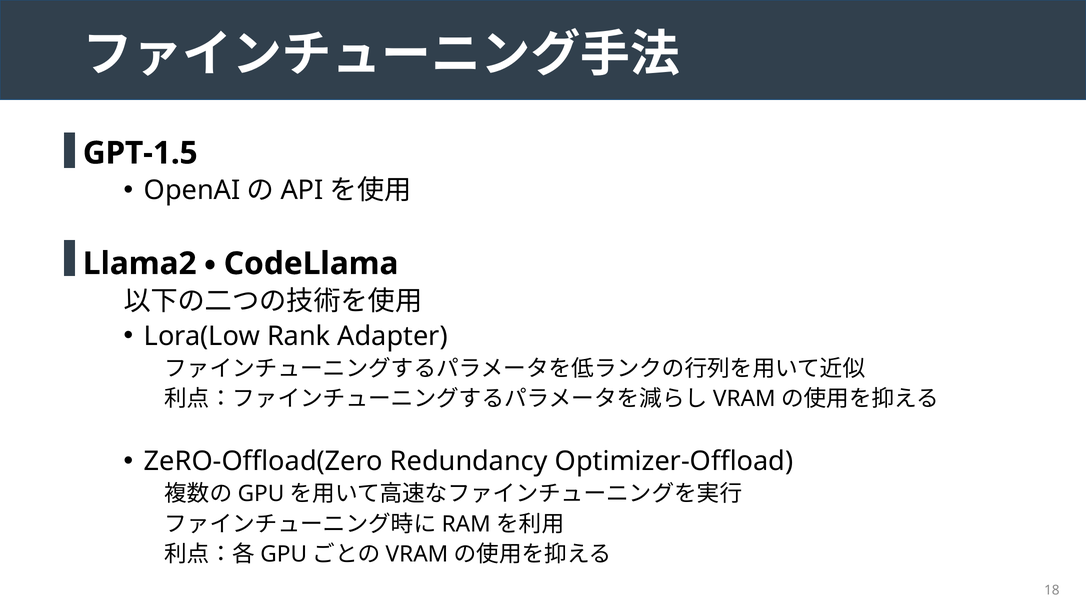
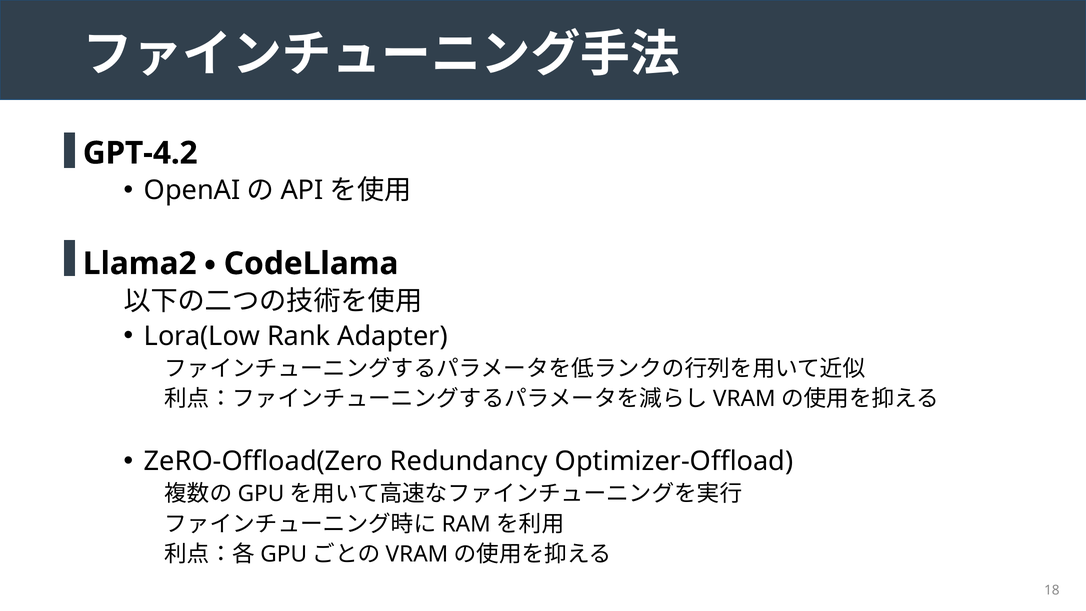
GPT-1.5: GPT-1.5 -> GPT-4.2 (140, 153)
